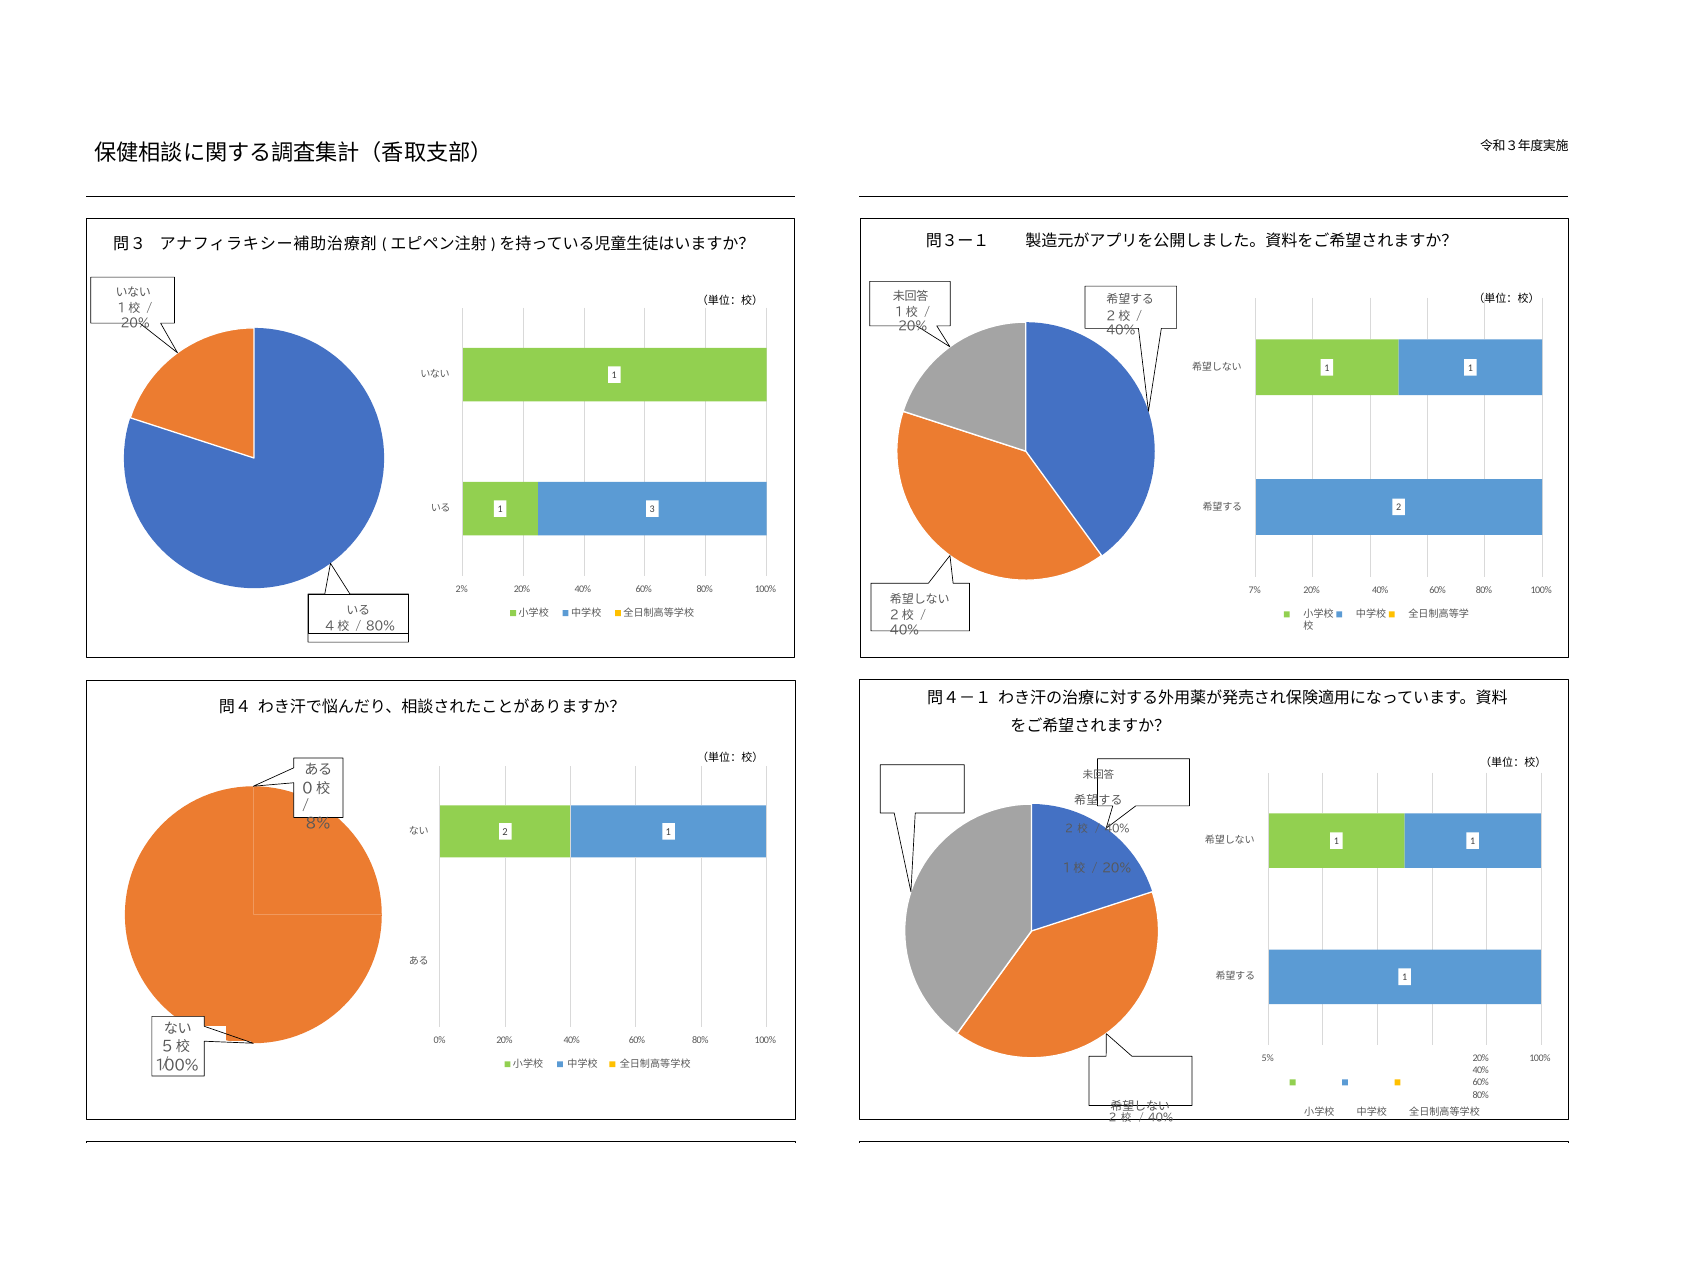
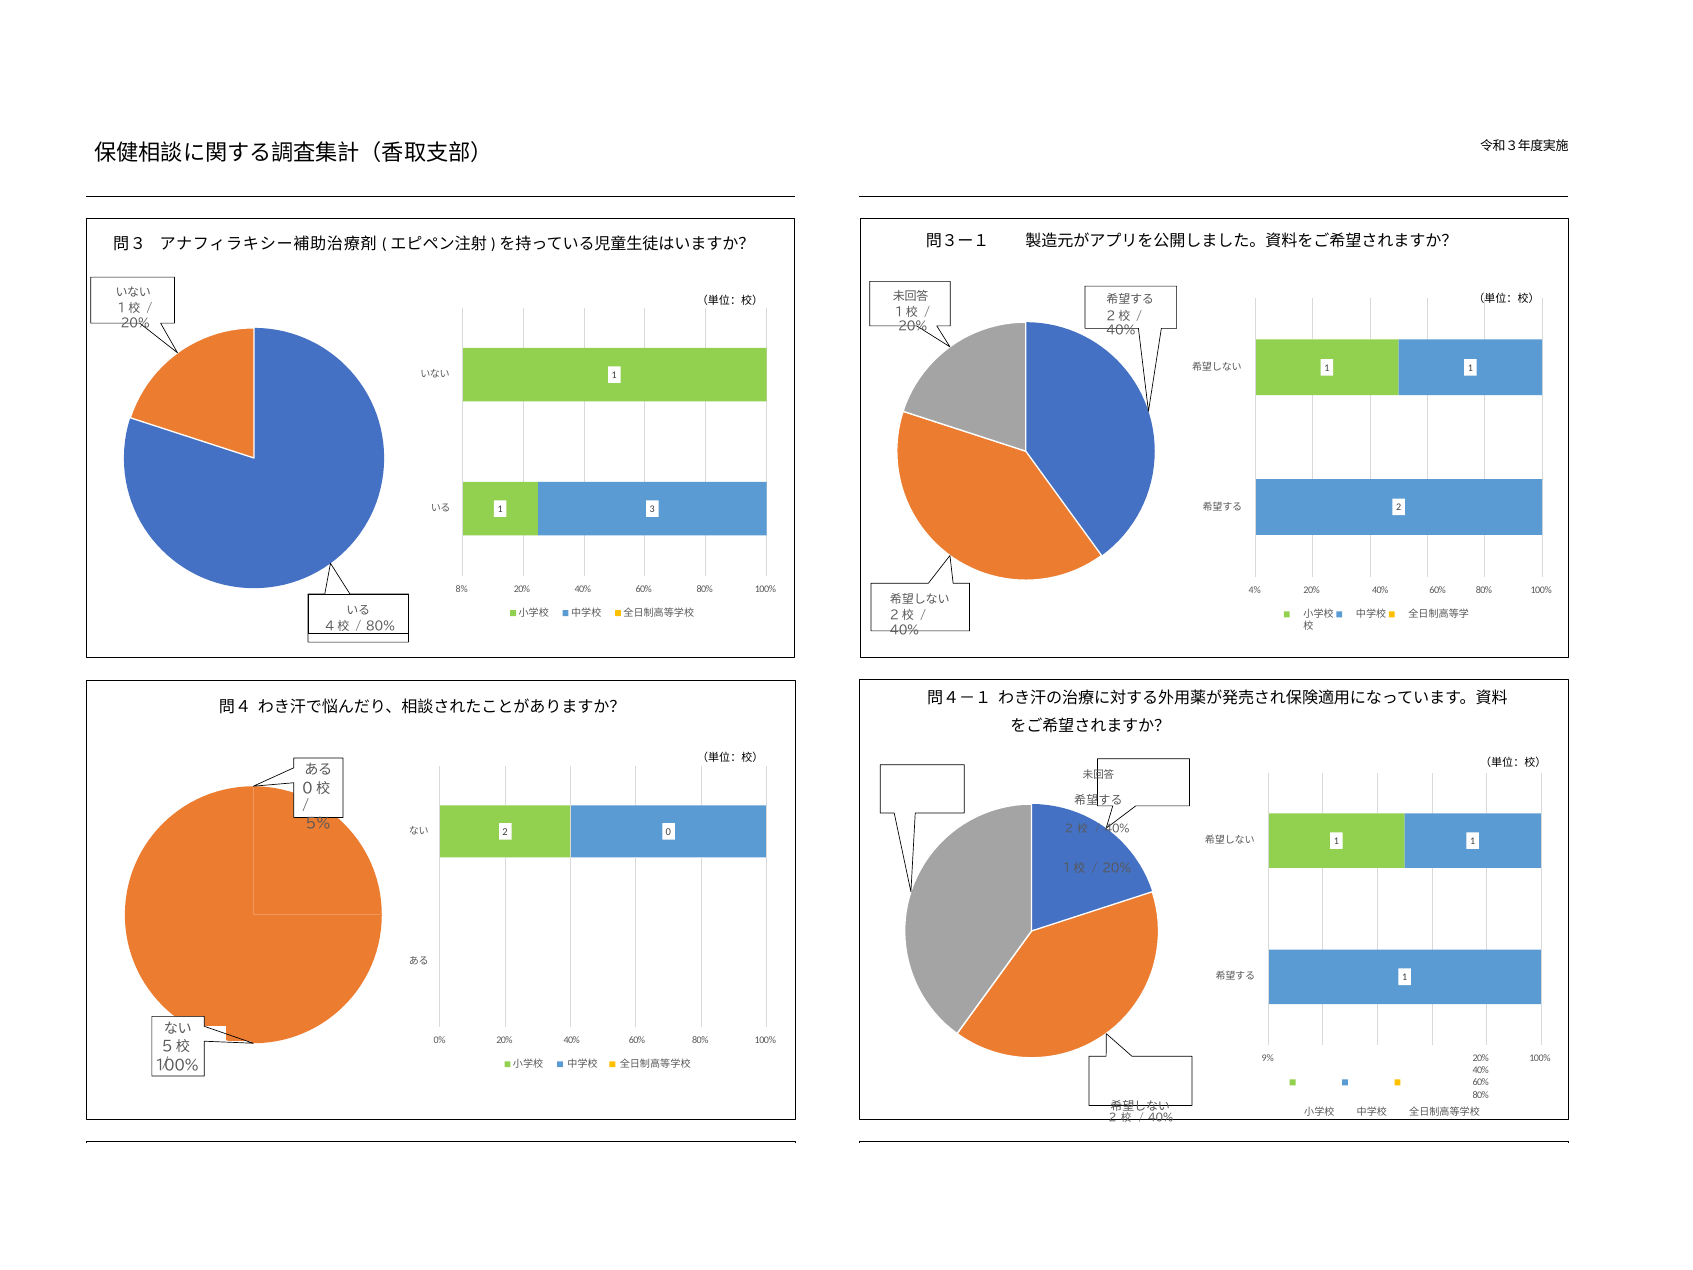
2%: 2% -> 8% (462, 589)
7%: 7% -> 4% (1255, 590)
8%: 8% -> 5% (318, 824)
1: 1 -> 0 (668, 831)
5%: 5% -> 9% (1268, 1058)
